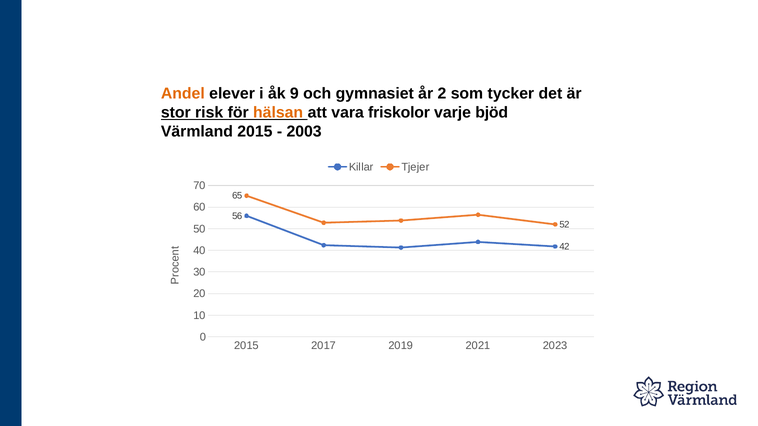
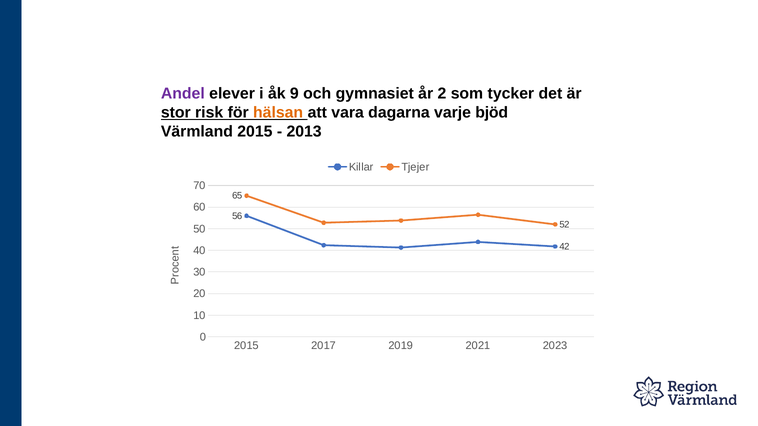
Andel colour: orange -> purple (183, 94)
friskolor: friskolor -> dagarna (399, 113)
2003: 2003 -> 2013 (304, 132)
